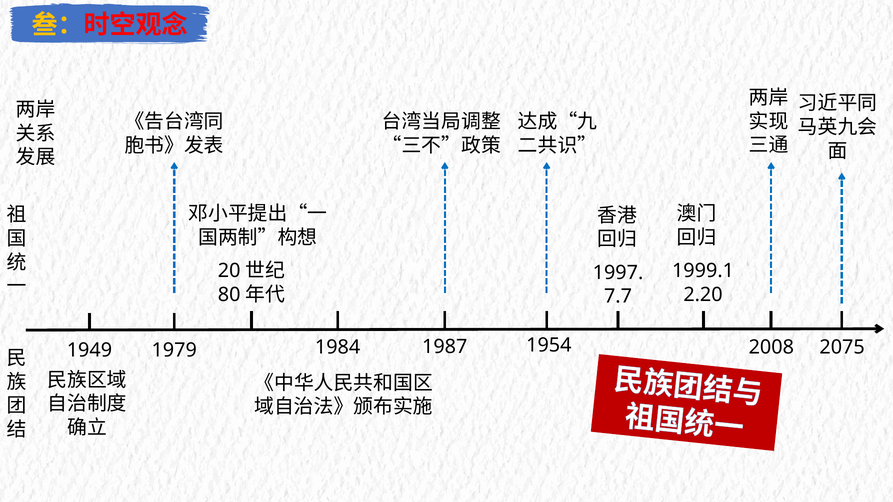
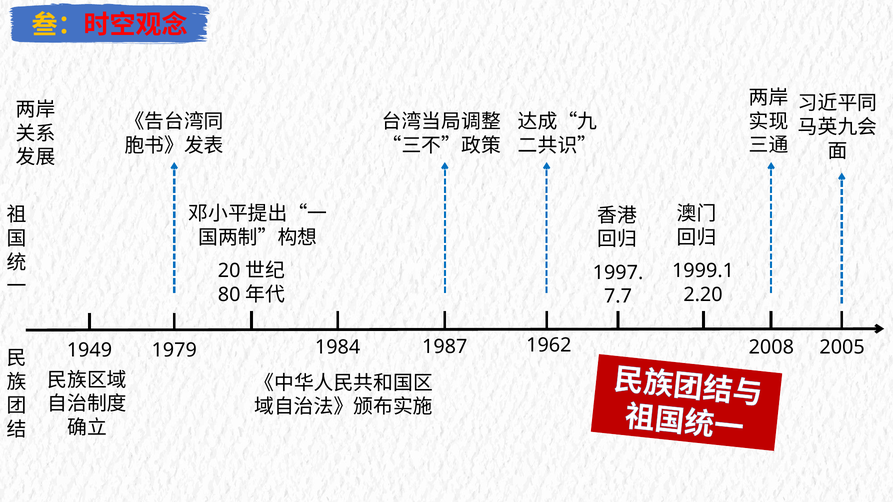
1954: 1954 -> 1962 (549, 345)
2075: 2075 -> 2005 (842, 347)
